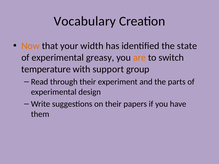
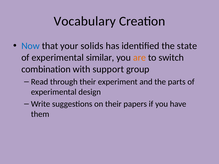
Now colour: orange -> blue (31, 46)
width: width -> solids (92, 46)
greasy: greasy -> similar (100, 58)
temperature: temperature -> combination (46, 69)
